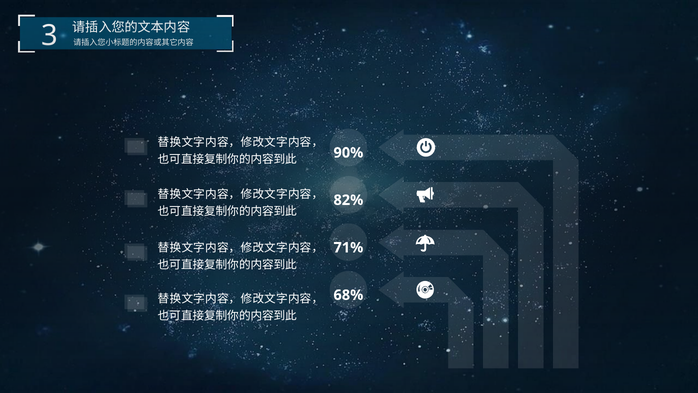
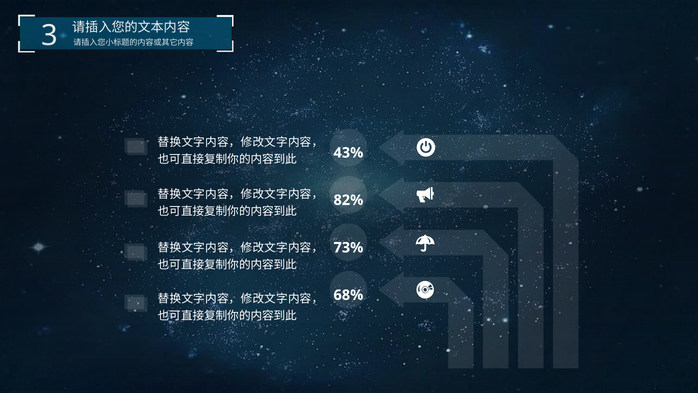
90%: 90% -> 43% (348, 153)
71%: 71% -> 73% (348, 247)
